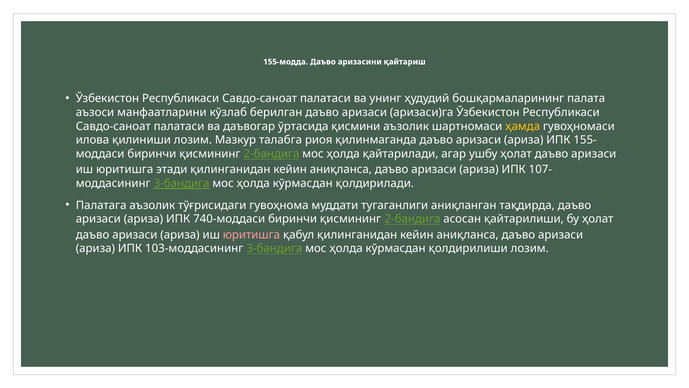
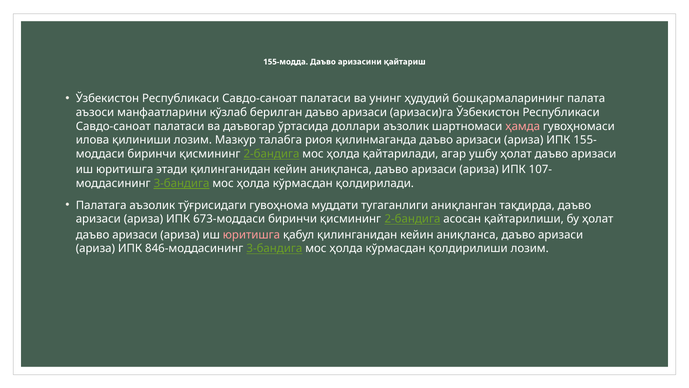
қисмини: қисмини -> доллари (356, 126)
ҳамда colour: yellow -> pink (523, 126)
740-моддаси: 740-моддаси -> 673-моддаси (229, 219)
103-моддасининг: 103-моддасининг -> 846-моддасининг (194, 248)
